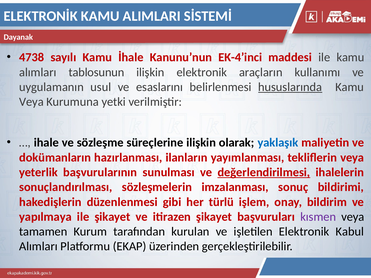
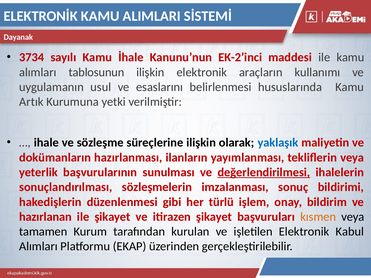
4738: 4738 -> 3734 (32, 57)
EK-4’inci: EK-4’inci -> EK-2’inci (240, 57)
hususlarında underline: present -> none (290, 87)
Veya: Veya -> Artık (31, 102)
yapılmaya: yapılmaya -> hazırlanan (45, 217)
kısmen colour: purple -> orange (318, 217)
